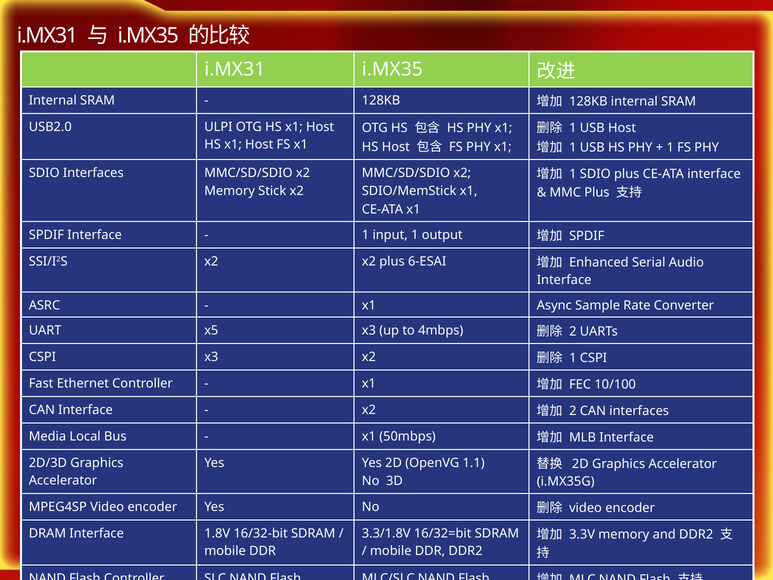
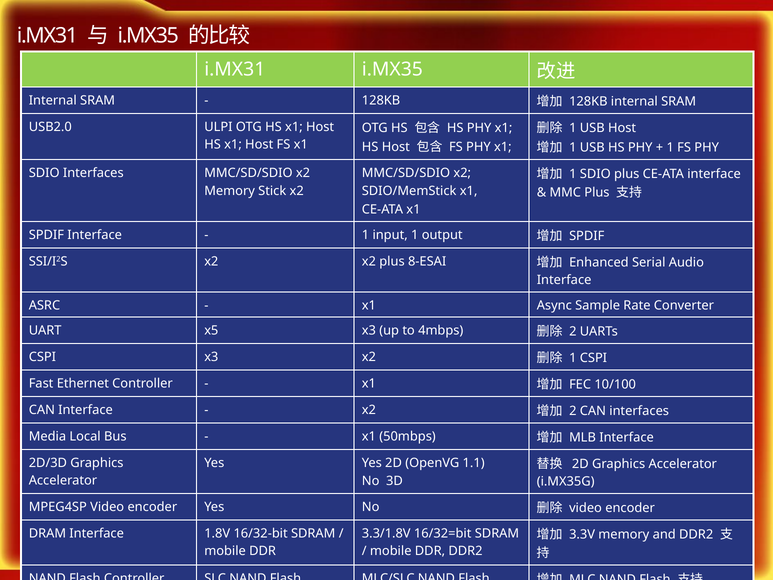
6-ESAI: 6-ESAI -> 8-ESAI (427, 261)
